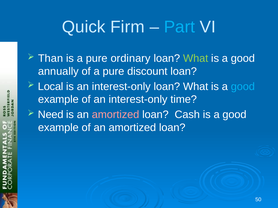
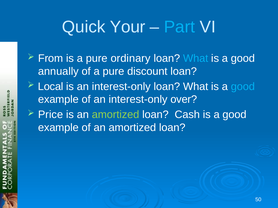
Firm: Firm -> Your (128, 27)
Than: Than -> From (51, 59)
What colour: light green -> light blue (196, 59)
time: time -> over (184, 100)
Need: Need -> Price (51, 115)
amortized colour: pink -> light green (116, 115)
